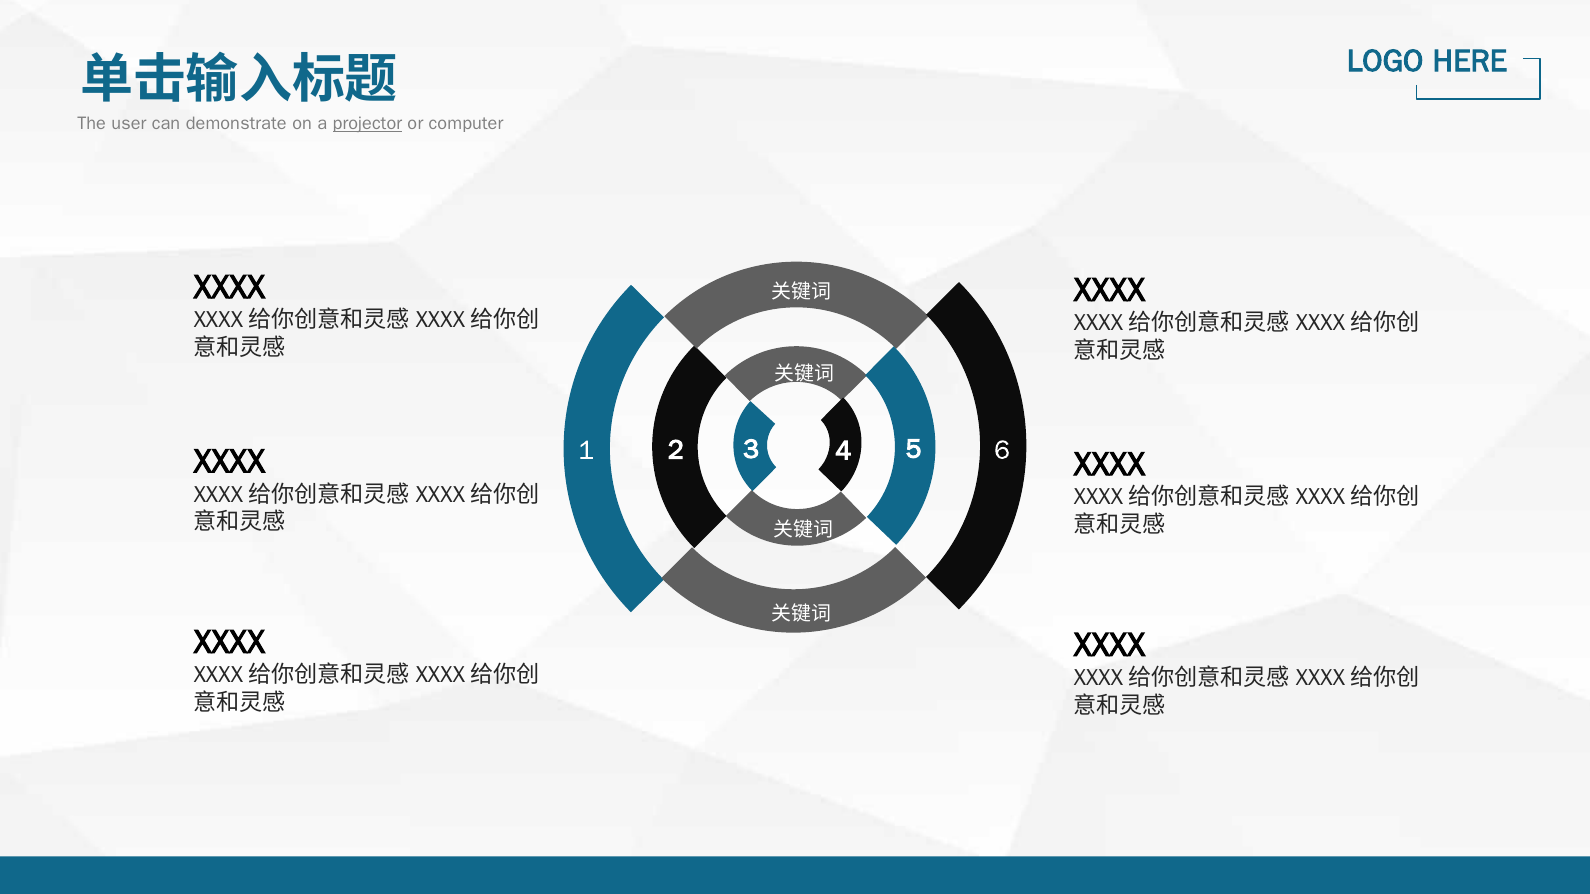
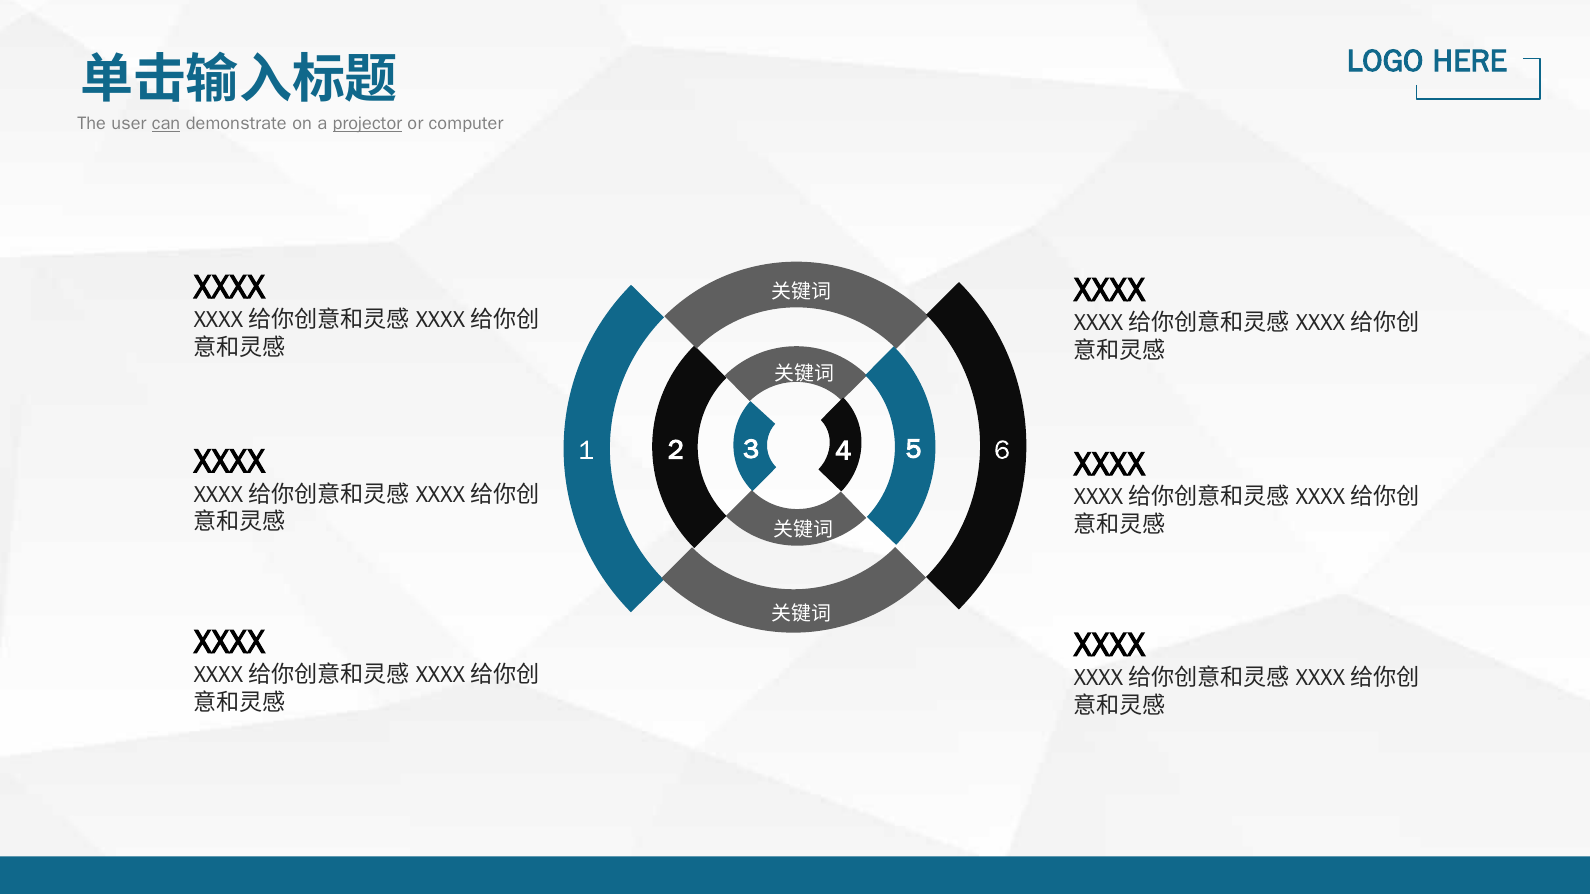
can underline: none -> present (166, 124)
